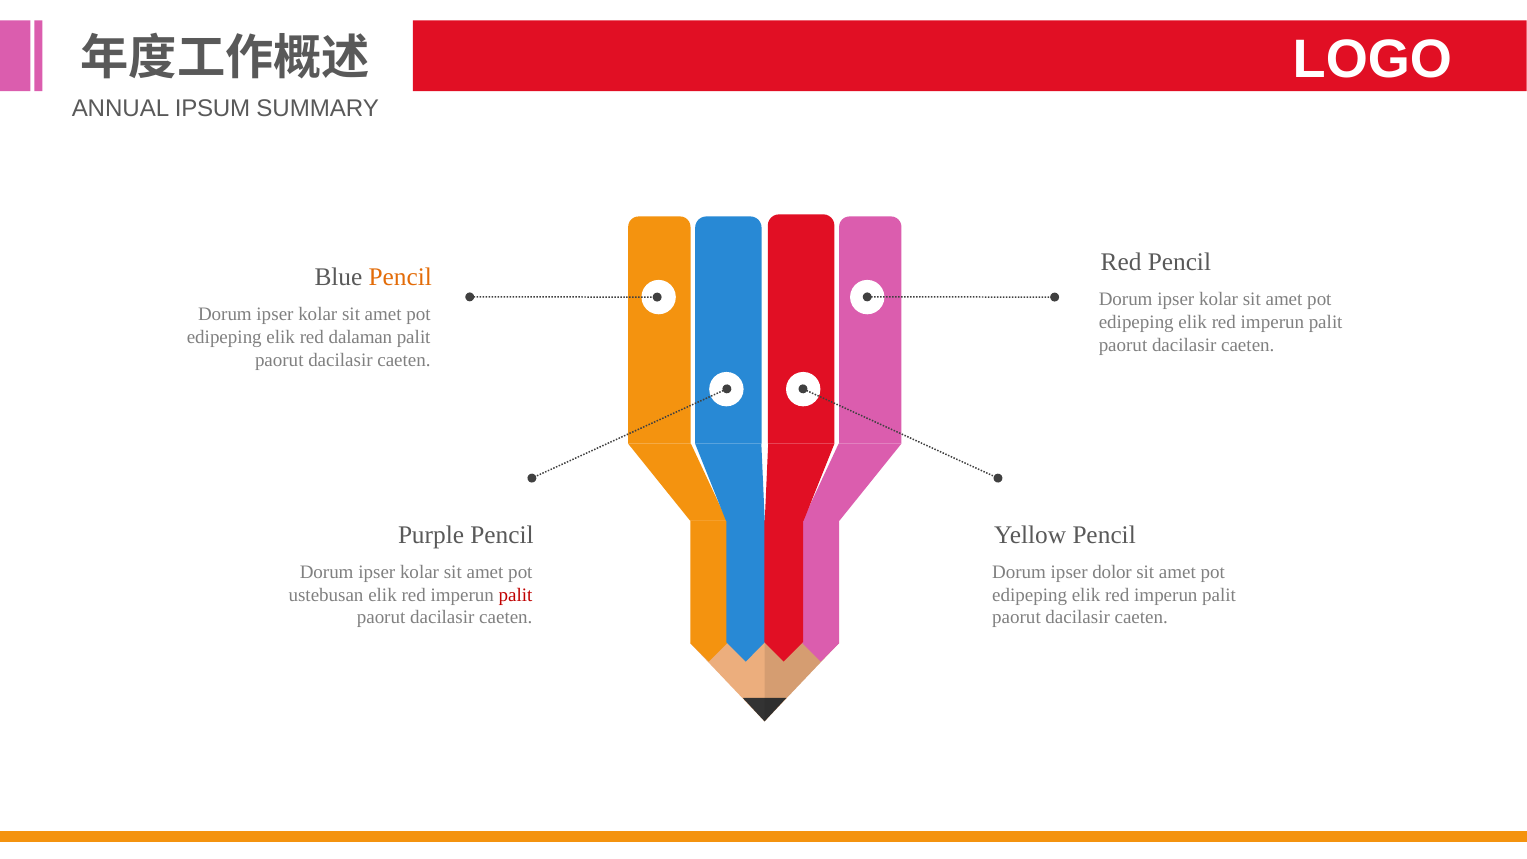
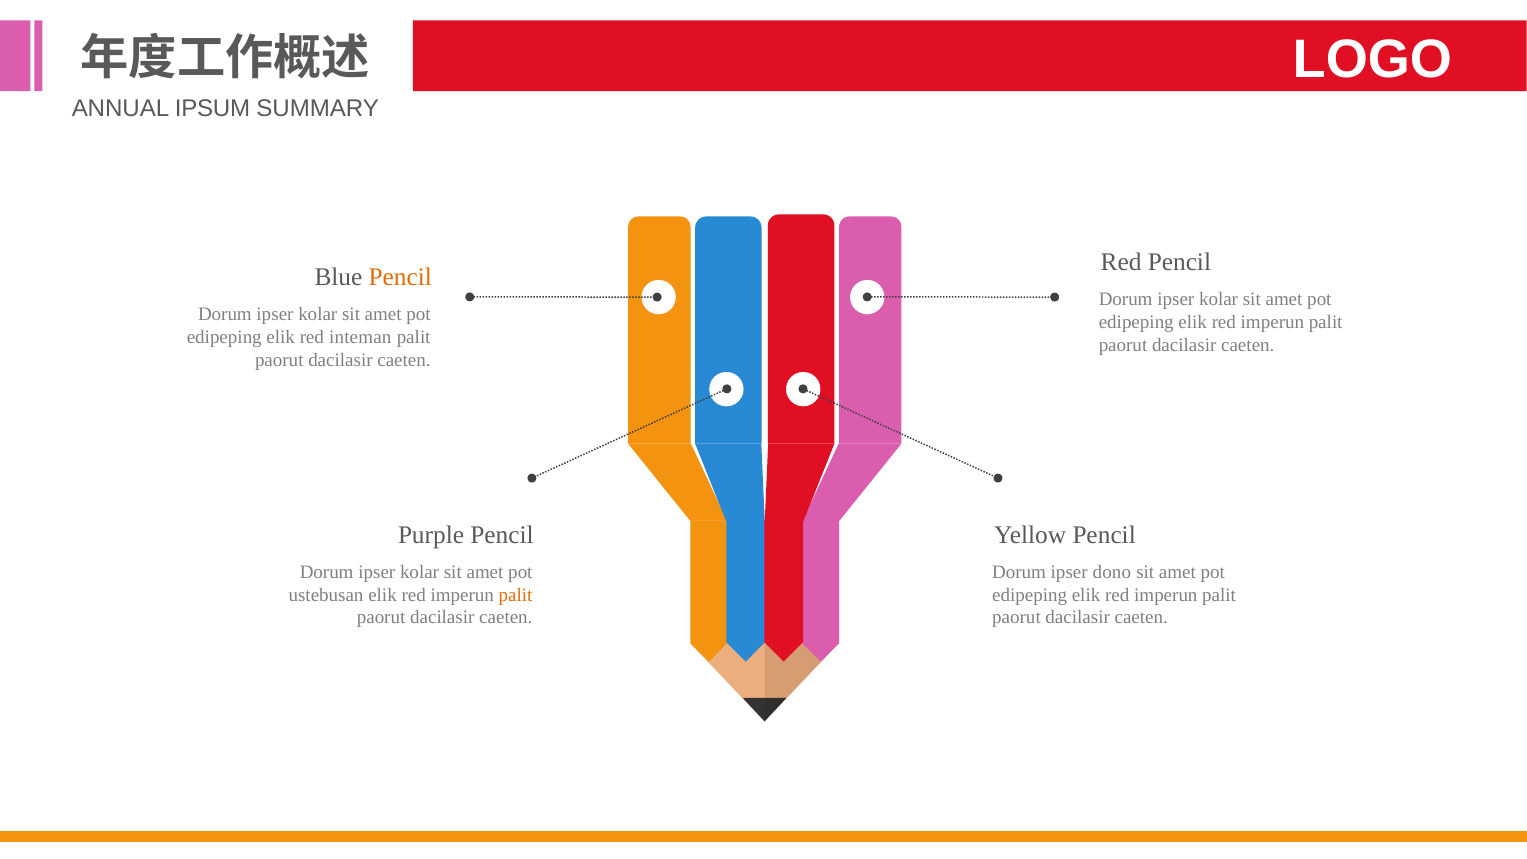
dalaman: dalaman -> inteman (360, 337)
dolor: dolor -> dono (1112, 572)
palit colour: red -> orange (515, 595)
